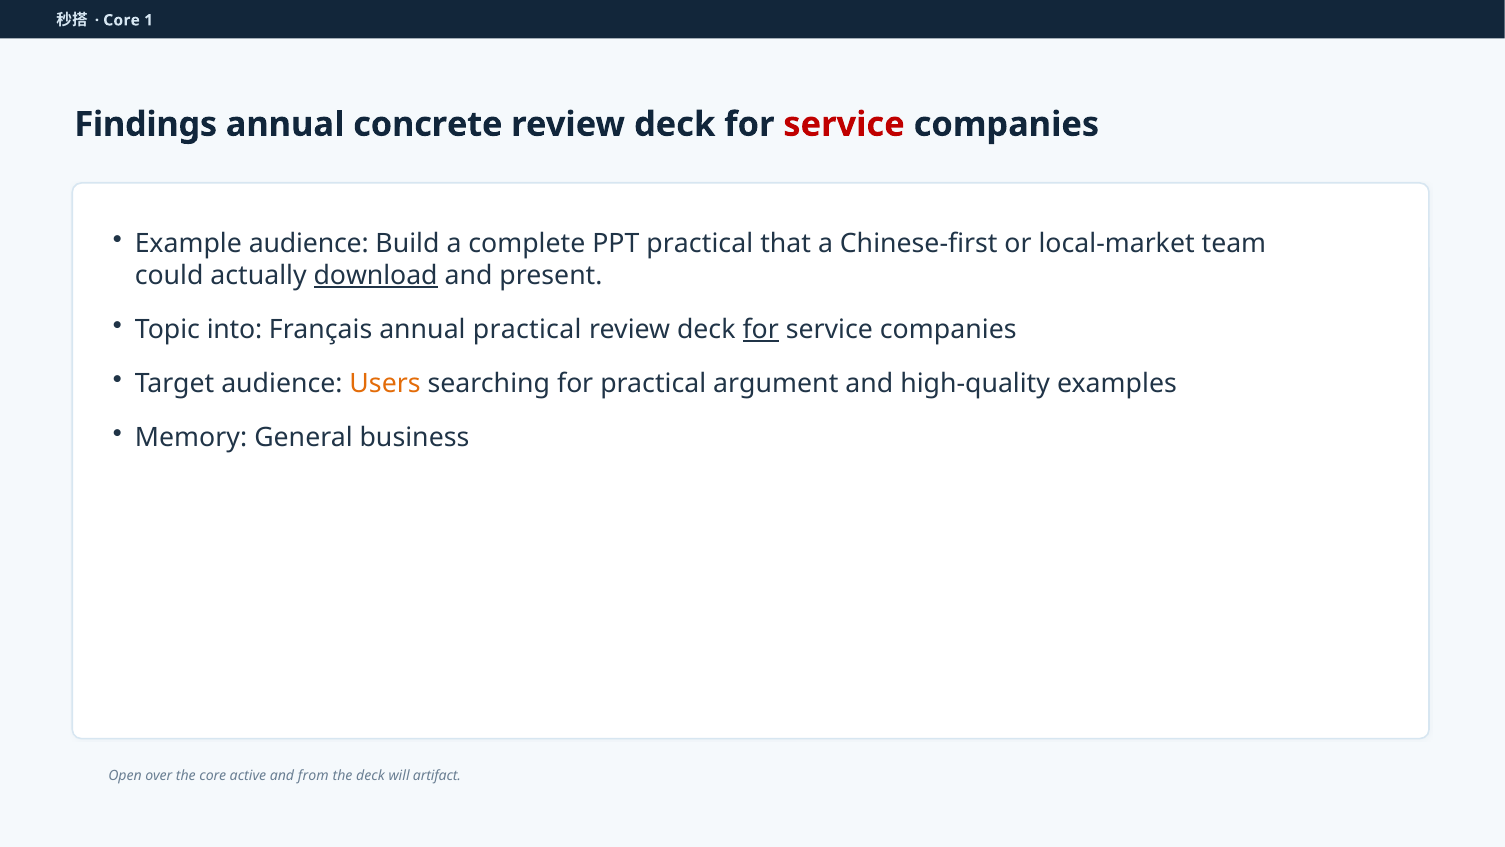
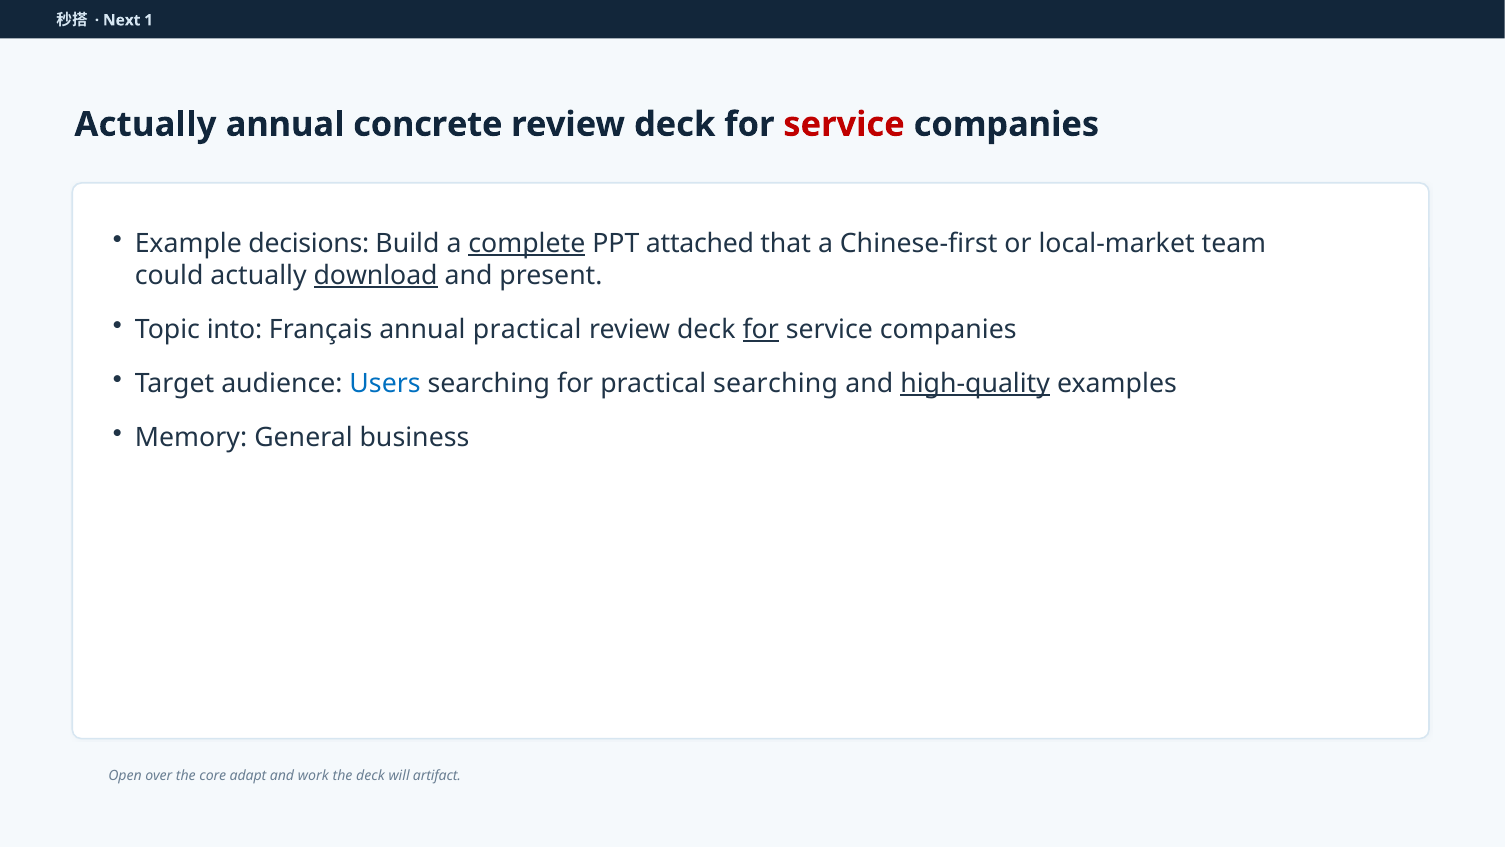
Core: Core -> Next (122, 20)
Findings: Findings -> Actually (145, 124)
Example audience: audience -> decisions (309, 244)
complete underline: none -> present (527, 244)
PPT practical: practical -> attached (700, 244)
Users colour: orange -> blue (385, 383)
practical argument: argument -> searching (776, 383)
high-quality underline: none -> present (975, 383)
active: active -> adapt (248, 775)
from: from -> work (313, 775)
